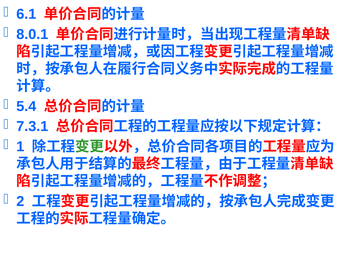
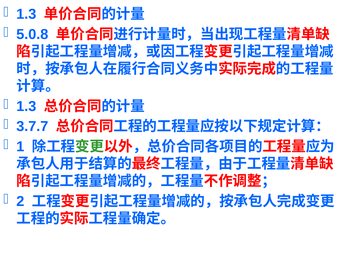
6.1: 6.1 -> 1.3 (26, 14)
8.0.1: 8.0.1 -> 5.0.8 (32, 34)
5.4: 5.4 -> 1.3 (26, 107)
7.3.1: 7.3.1 -> 3.7.7 (32, 127)
